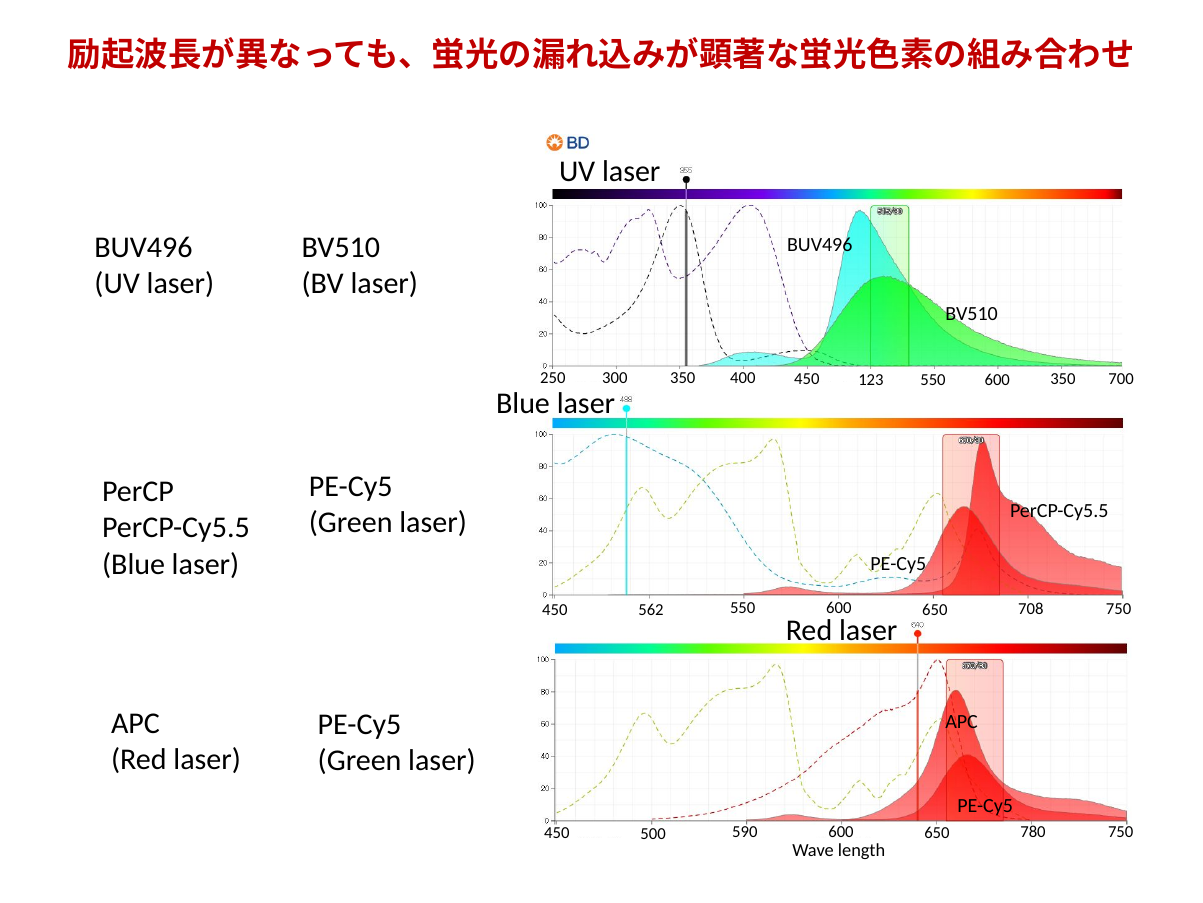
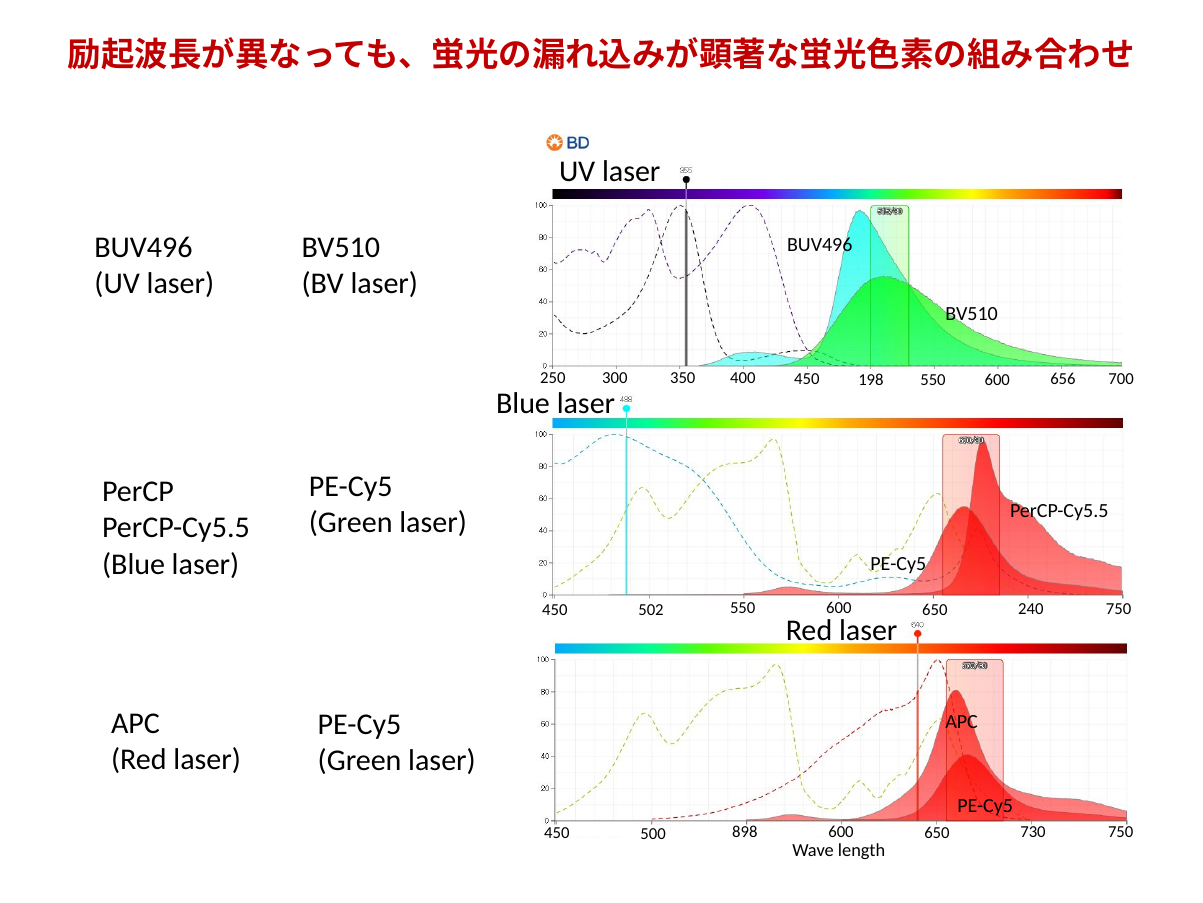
123: 123 -> 198 (871, 379)
600 350: 350 -> 656 (1063, 379)
562: 562 -> 502 (651, 610)
708: 708 -> 240 (1031, 608)
590: 590 -> 898 (745, 831)
780: 780 -> 730 (1033, 832)
